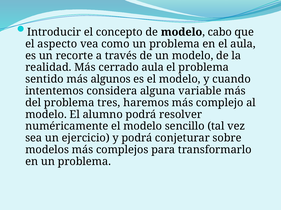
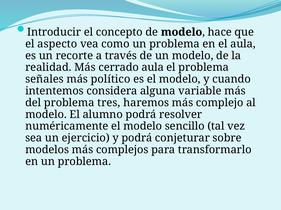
cabo: cabo -> hace (220, 32)
sentido: sentido -> señales (44, 79)
algunos: algunos -> político (111, 79)
